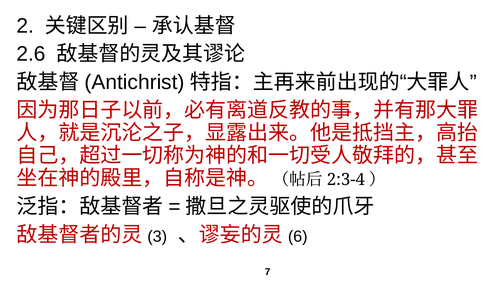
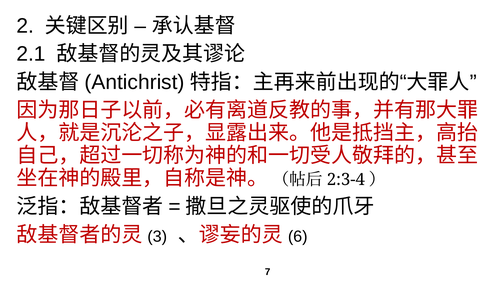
2.6: 2.6 -> 2.1 (31, 54)
